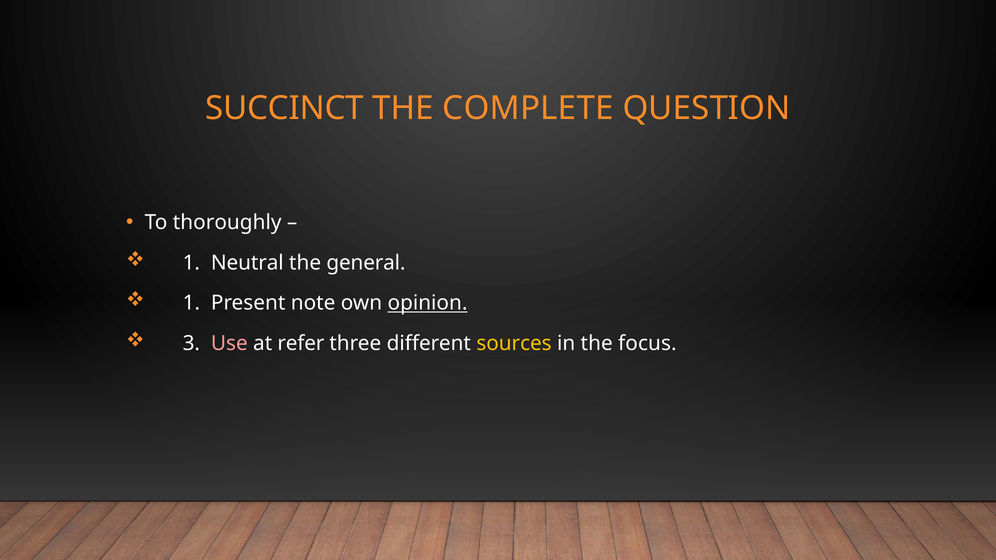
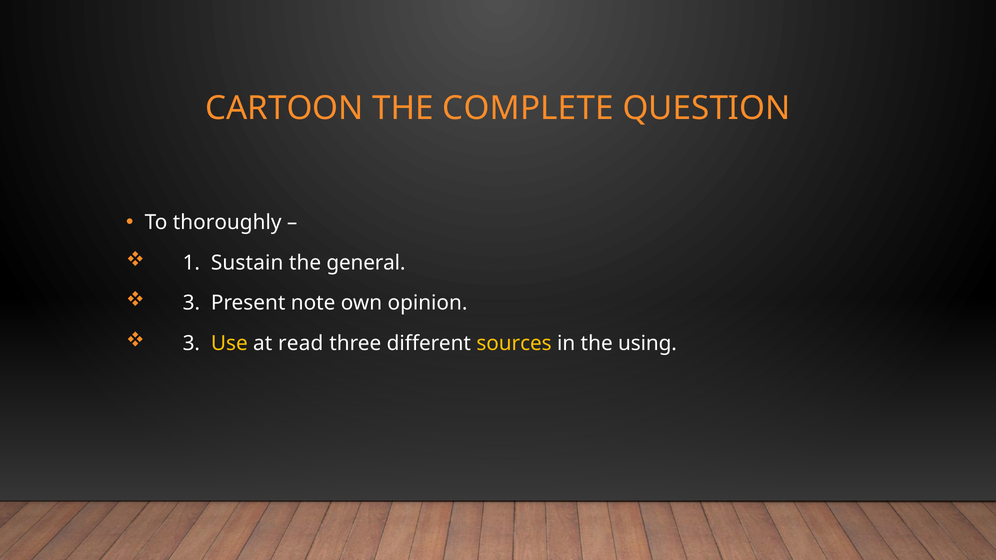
SUCCINCT: SUCCINCT -> CARTOON (284, 108)
Neutral: Neutral -> Sustain (247, 263)
1: 1 -> 3 (191, 303)
opinion underline: present -> none (428, 303)
Use colour: pink -> yellow (229, 343)
refer: refer -> read (301, 343)
focus: focus -> using (647, 343)
